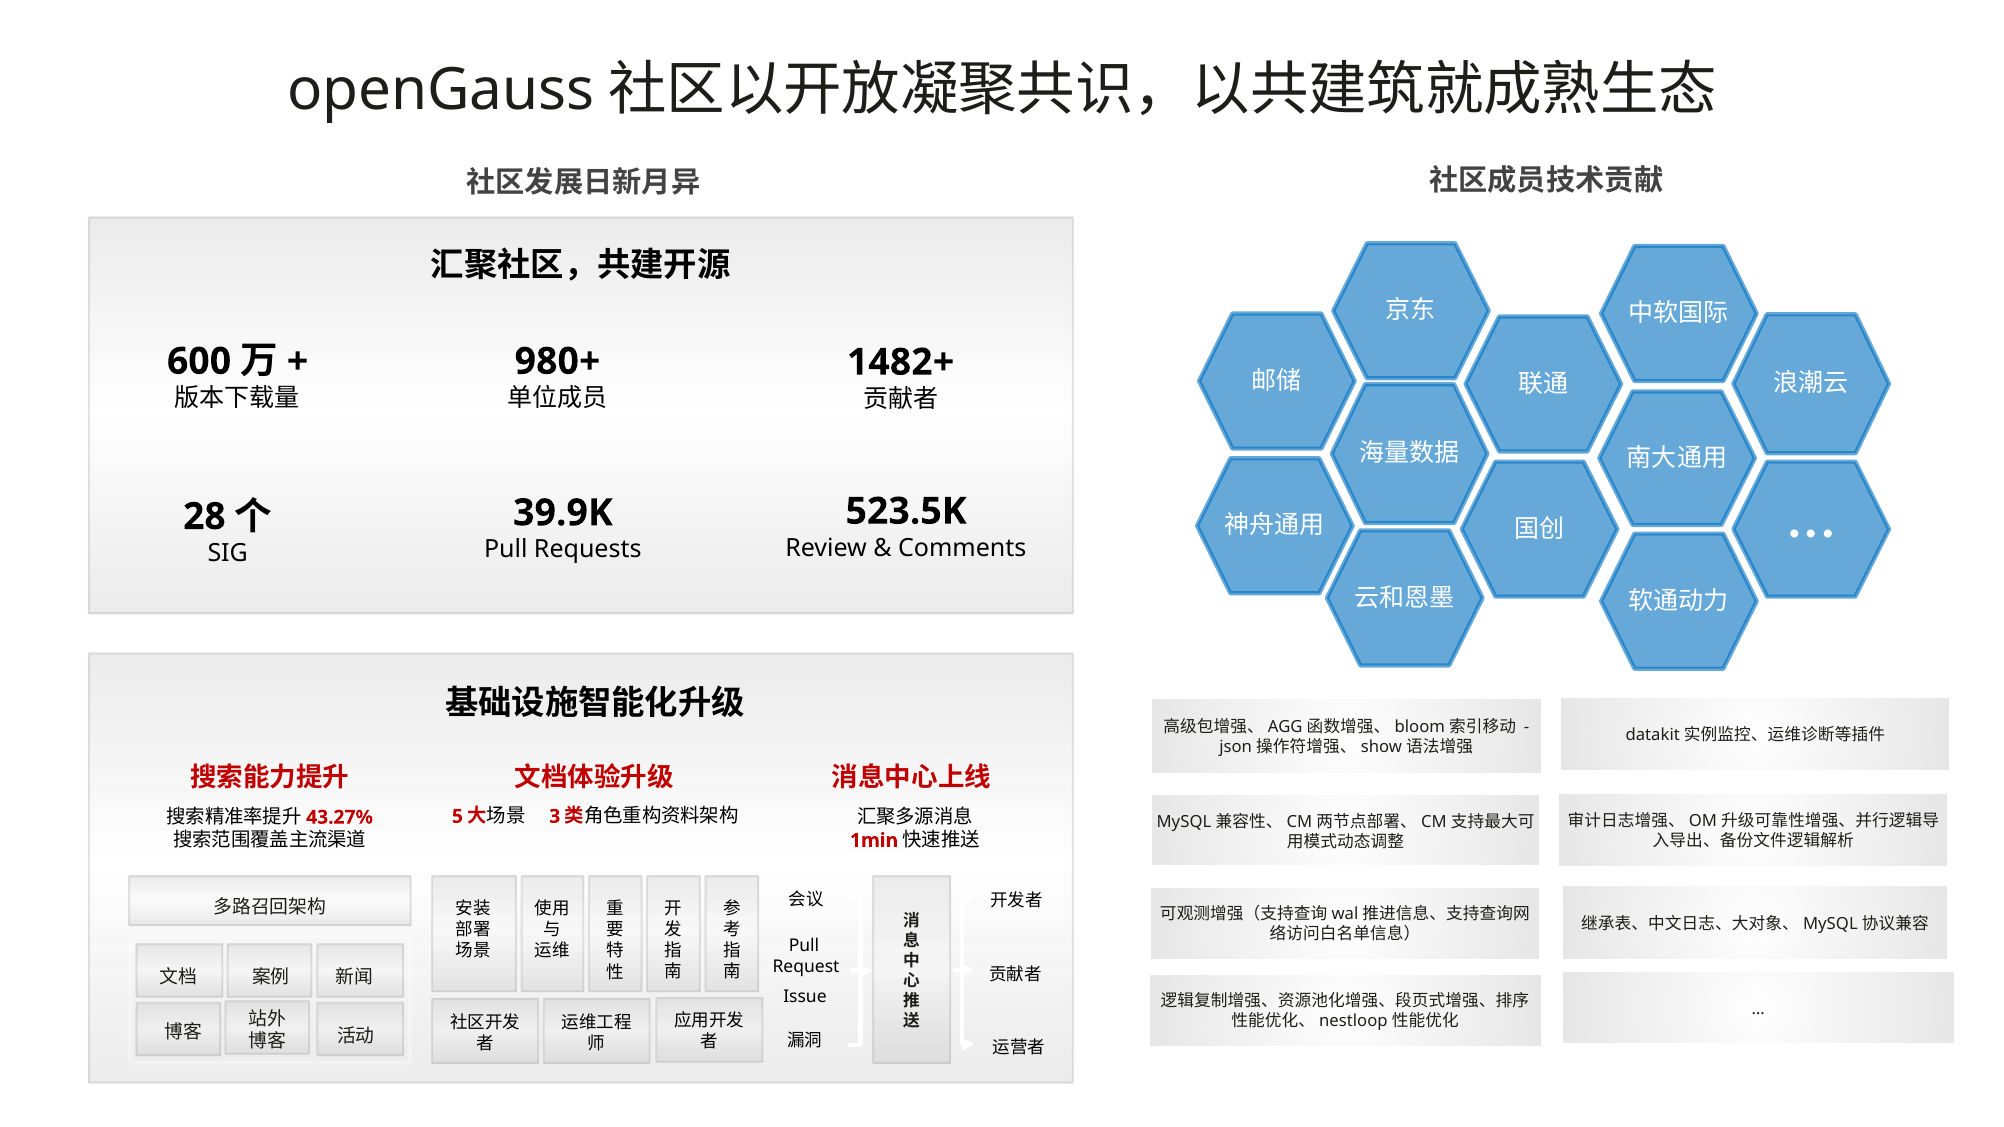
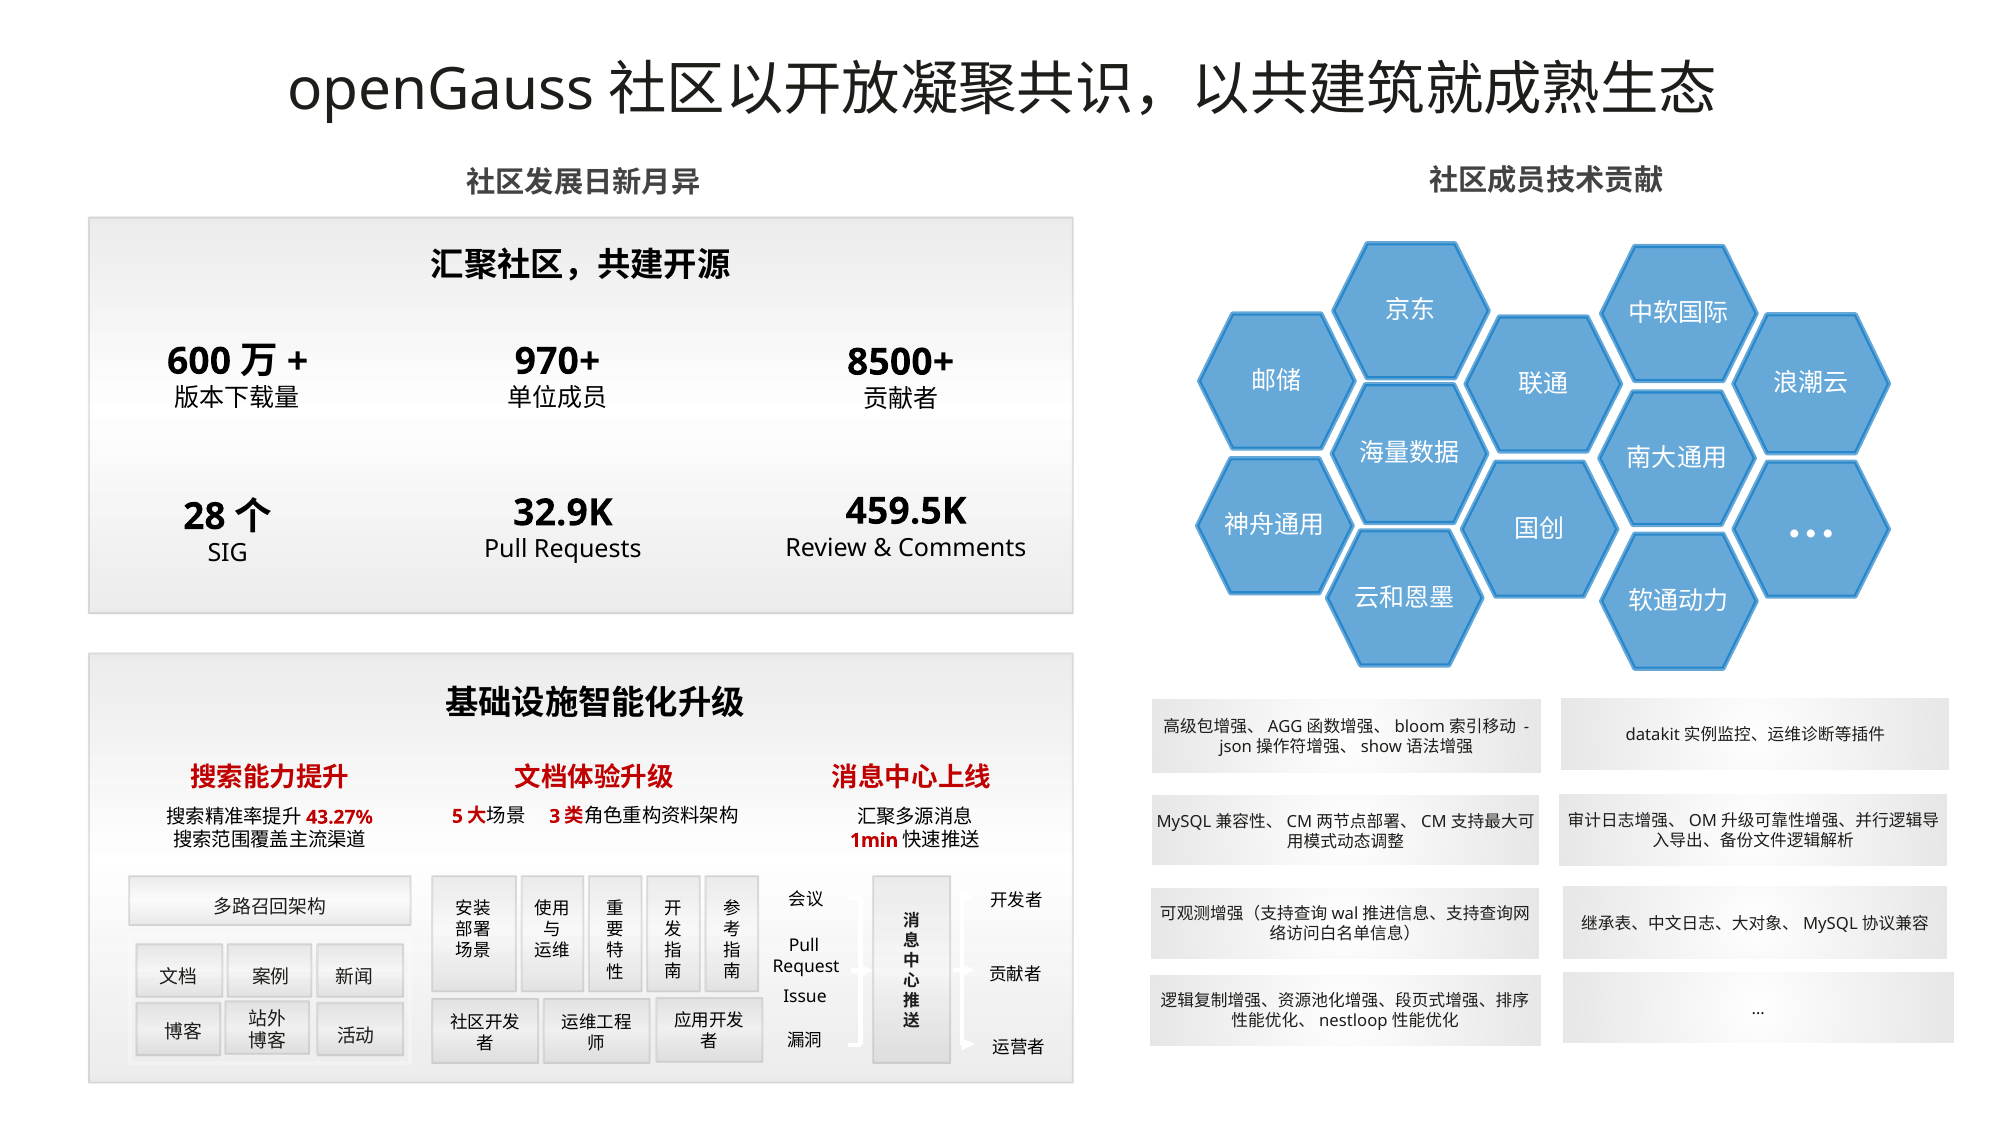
980+: 980+ -> 970+ (558, 361)
1482+: 1482+ -> 8500+ (901, 362)
523.5K: 523.5K -> 459.5K (906, 511)
39.9K: 39.9K -> 32.9K (563, 513)
